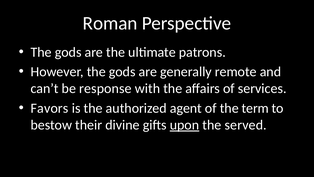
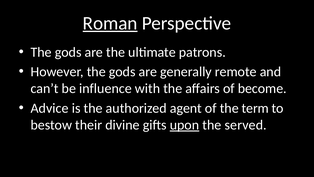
Roman underline: none -> present (110, 23)
response: response -> influence (105, 88)
services: services -> become (262, 88)
Favors: Favors -> Advice (50, 108)
